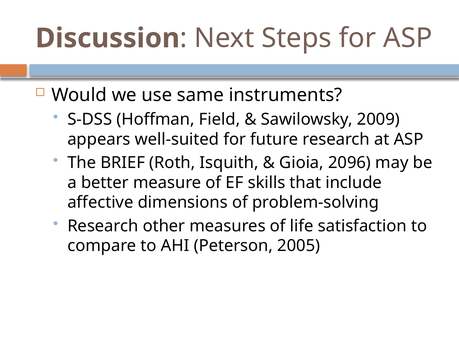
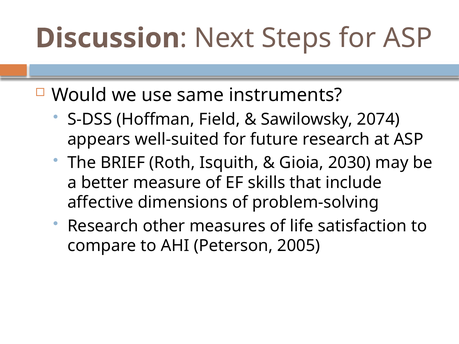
2009: 2009 -> 2074 (378, 119)
2096: 2096 -> 2030 (350, 163)
